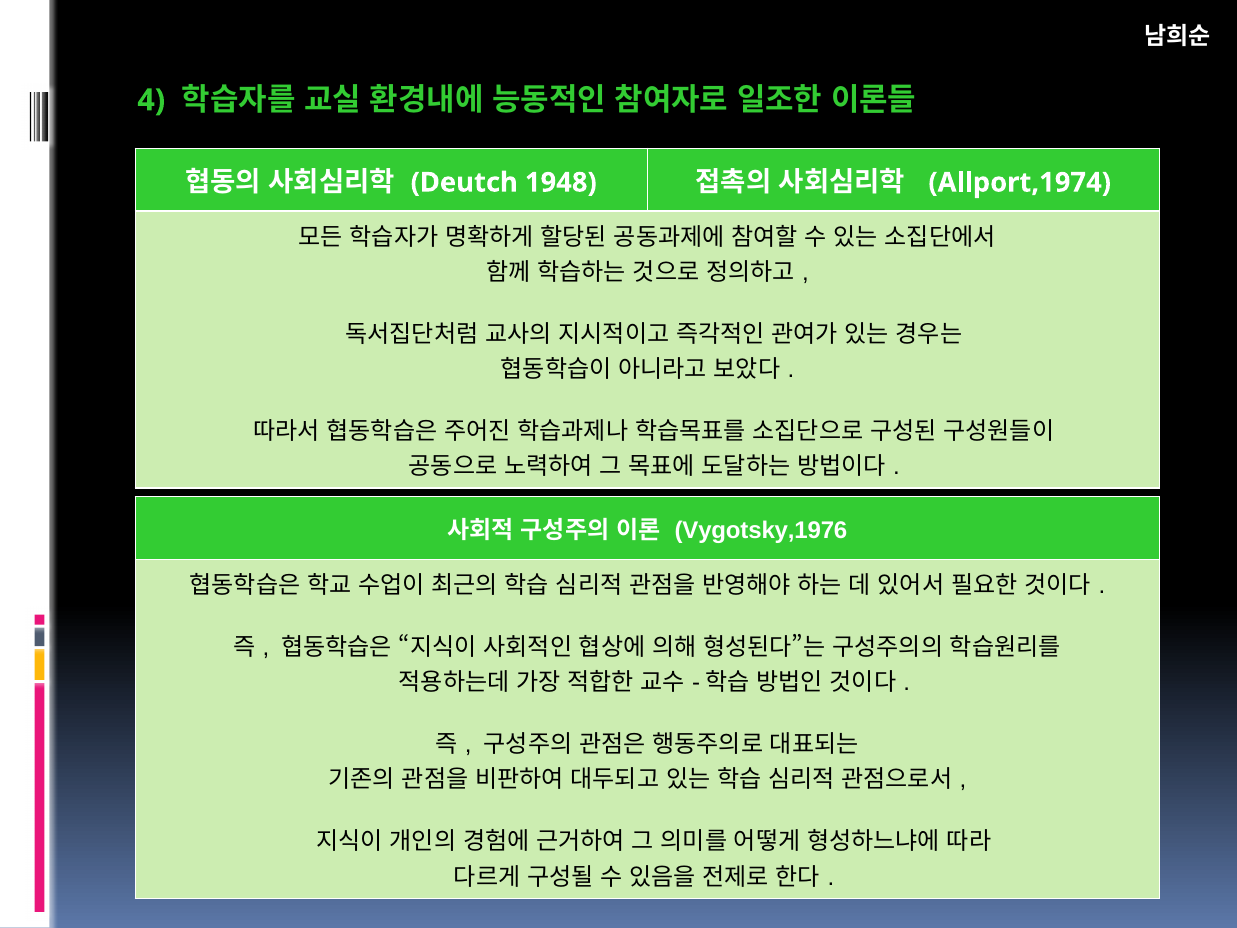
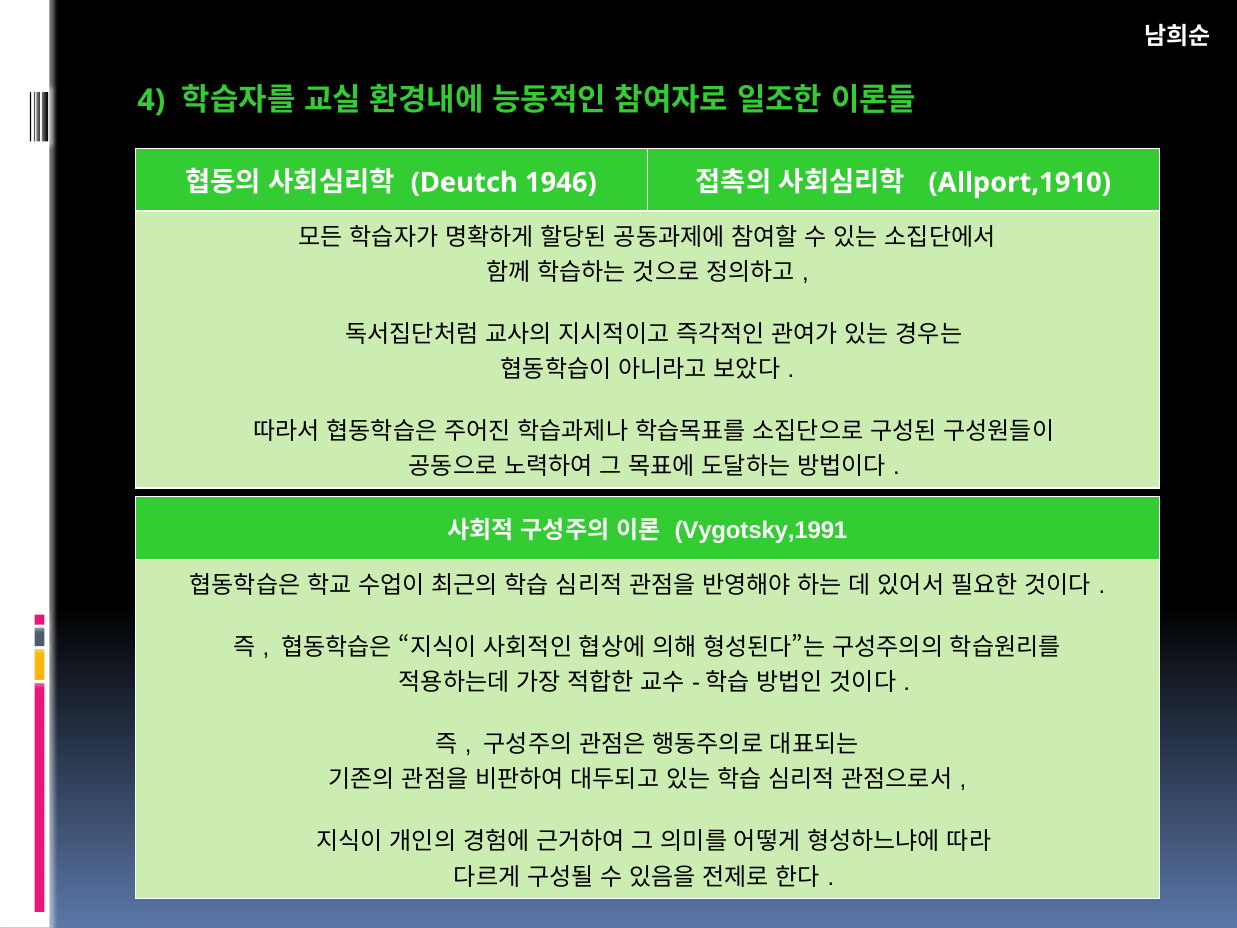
1948: 1948 -> 1946 (561, 182)
Allport,1974: Allport,1974 -> Allport,1910 (1020, 182)
Vygotsky,1976: Vygotsky,1976 -> Vygotsky,1991 (761, 530)
